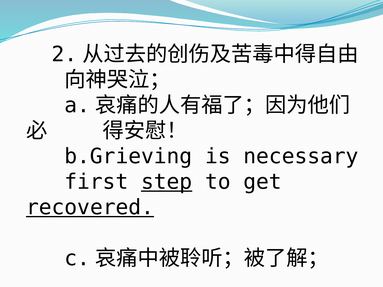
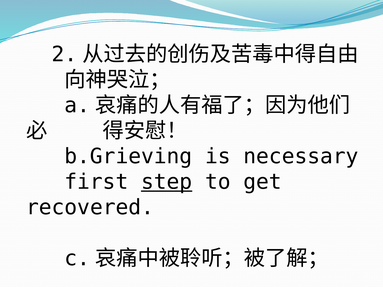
recovered underline: present -> none (90, 208)
